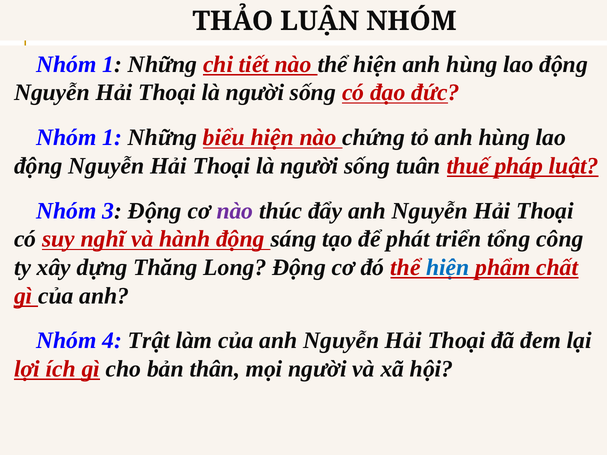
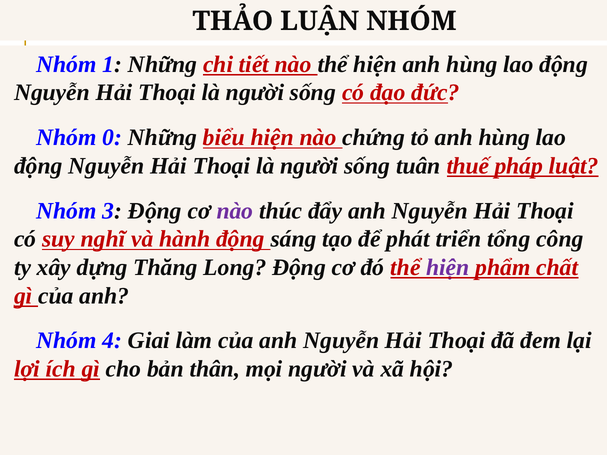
1: 1 -> 0 (112, 138)
hiện colour: blue -> purple (448, 268)
Trật: Trật -> Giai (149, 341)
